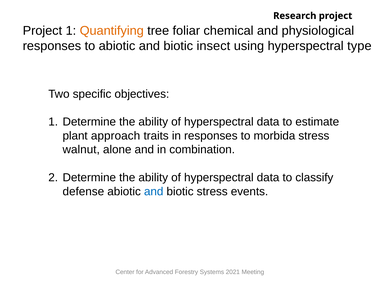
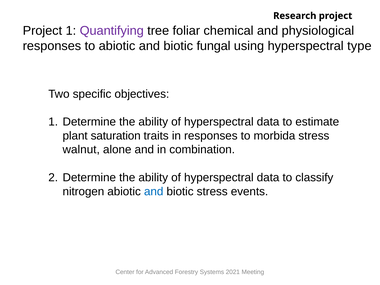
Quantifying colour: orange -> purple (112, 31)
insect: insect -> fungal (214, 46)
approach: approach -> saturation (116, 136)
defense: defense -> nitrogen (83, 191)
